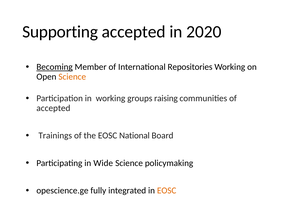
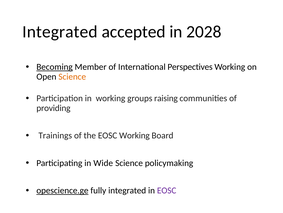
Supporting: Supporting -> Integrated (60, 32)
2020: 2020 -> 2028 (204, 32)
Repositories: Repositories -> Perspectives (190, 67)
accepted: accepted -> providing (53, 108)
EOSC National: National -> Working (134, 135)
opescience.ge underline: none -> present (62, 190)
EOSC colour: orange -> purple (167, 190)
